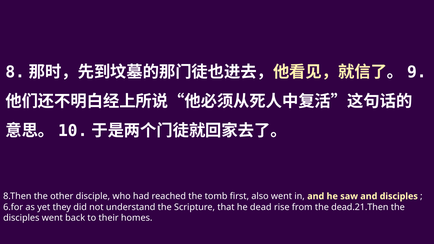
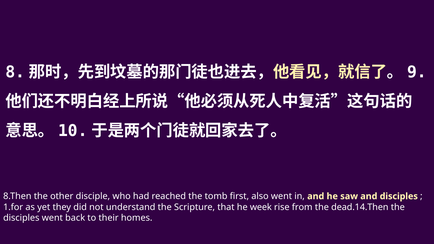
6.for: 6.for -> 1.for (13, 207)
dead: dead -> week (261, 207)
dead.21.Then: dead.21.Then -> dead.14.Then (360, 207)
